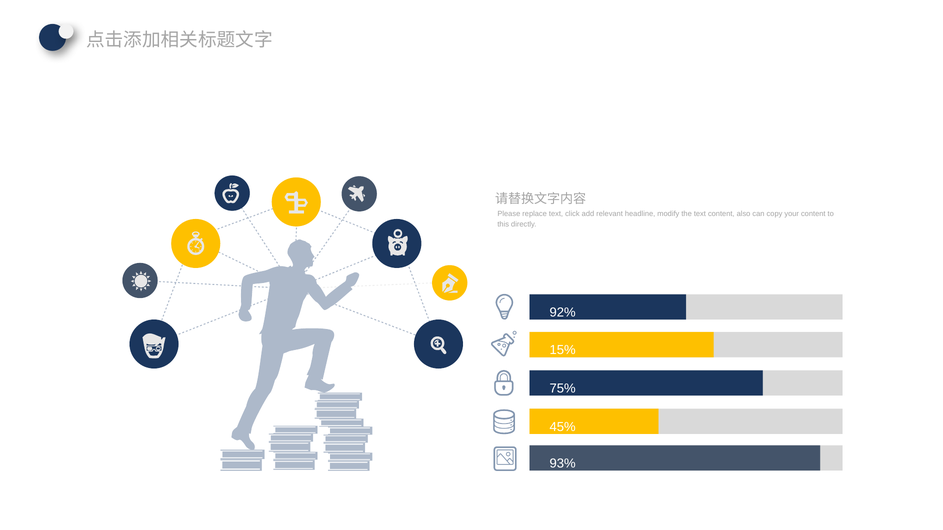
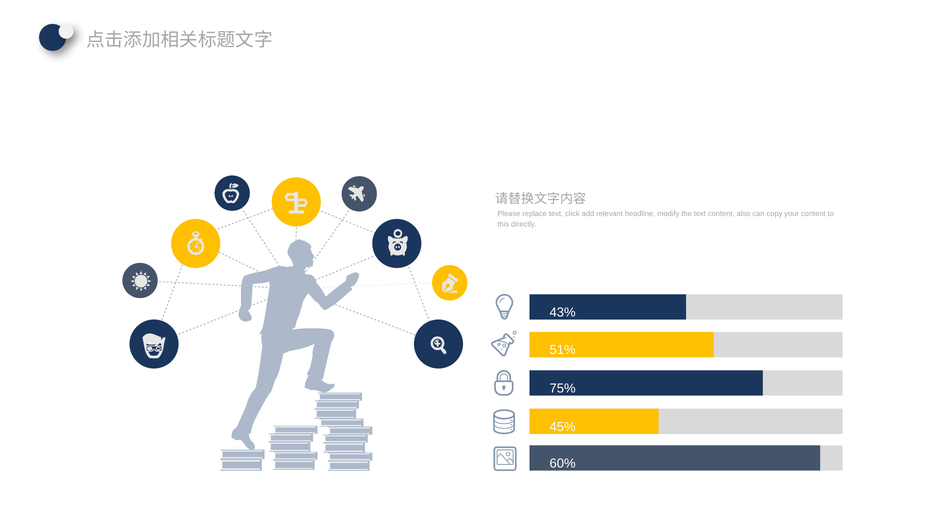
92%: 92% -> 43% (563, 313)
15%: 15% -> 51% (563, 350)
93%: 93% -> 60% (563, 464)
